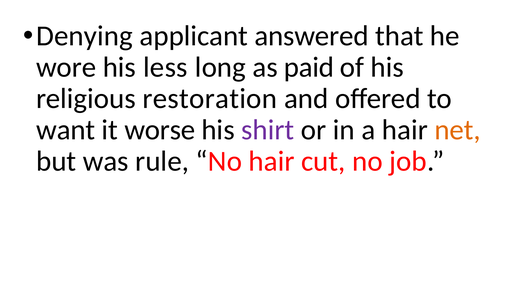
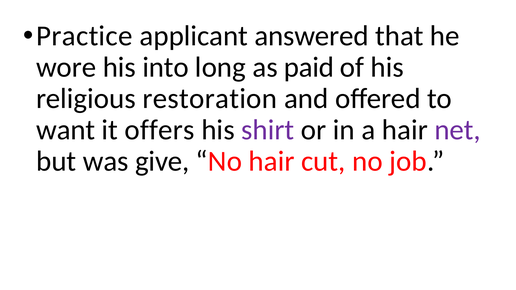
Denying: Denying -> Practice (84, 36)
less: less -> into (166, 67)
worse: worse -> offers (160, 130)
net colour: orange -> purple (458, 130)
rule: rule -> give (162, 162)
